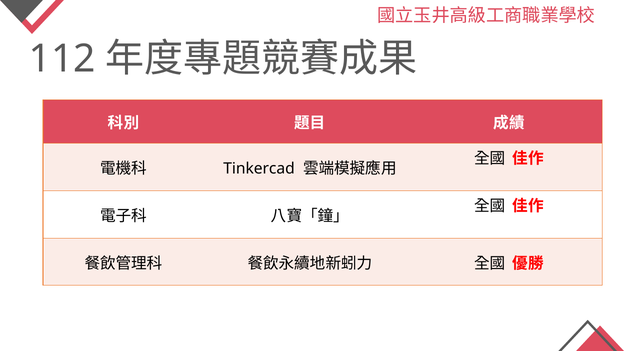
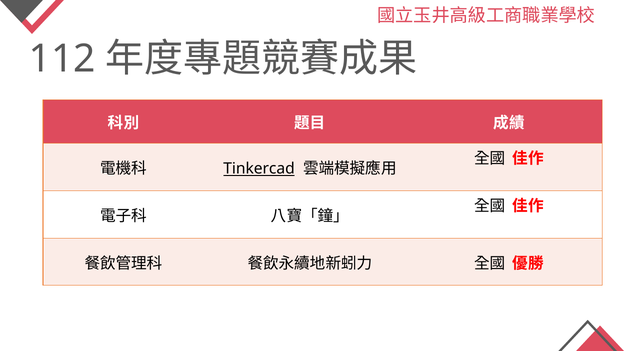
Tinkercad underline: none -> present (259, 169)
